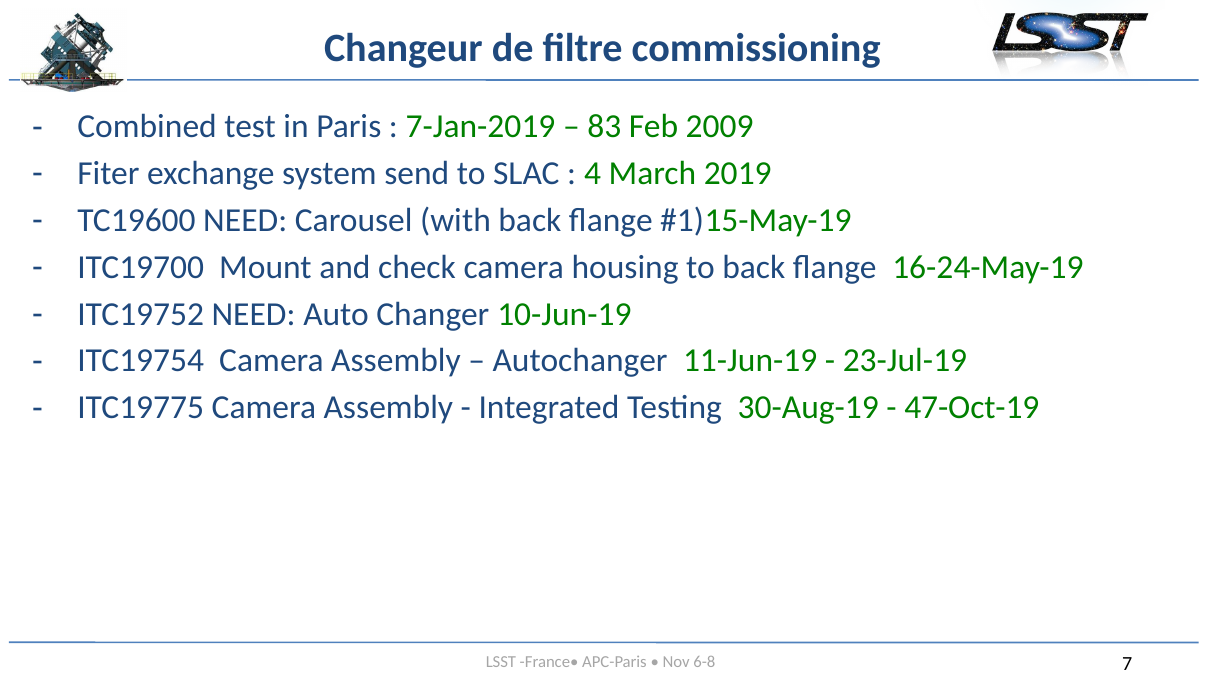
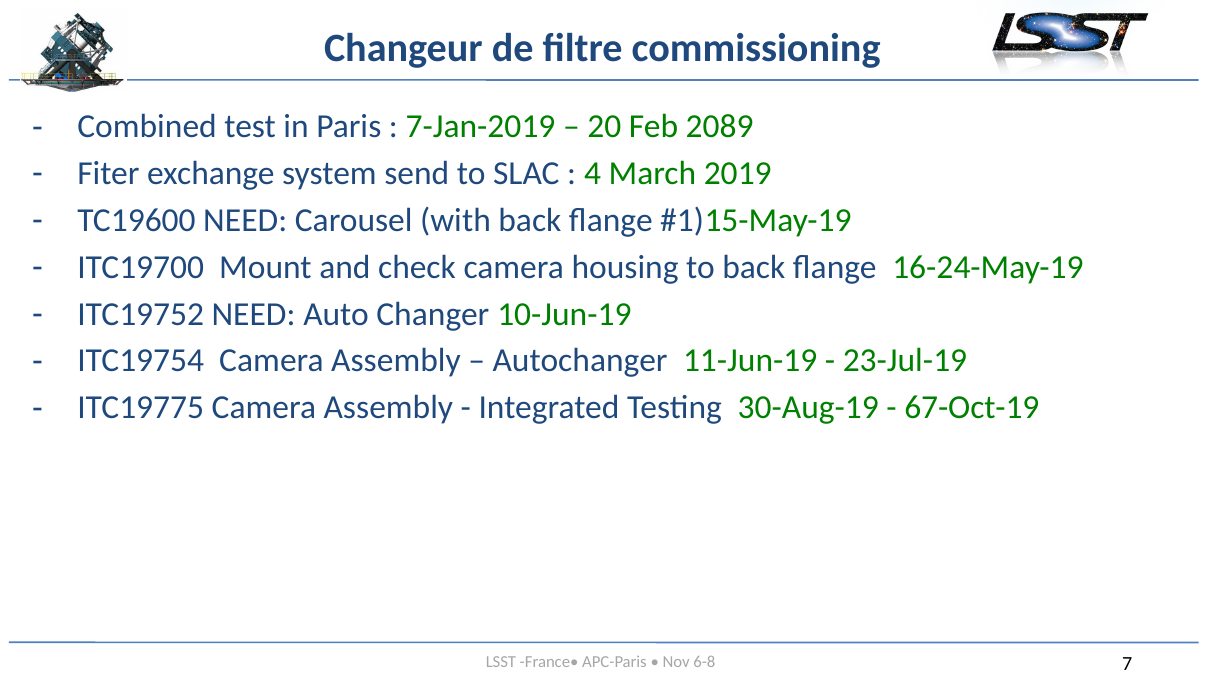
83: 83 -> 20 (604, 126)
2009: 2009 -> 2089 (720, 126)
47-Oct-19: 47-Oct-19 -> 67-Oct-19 (972, 408)
